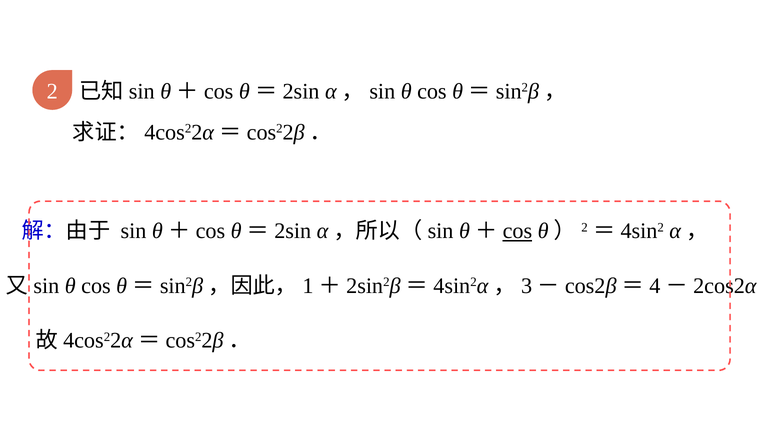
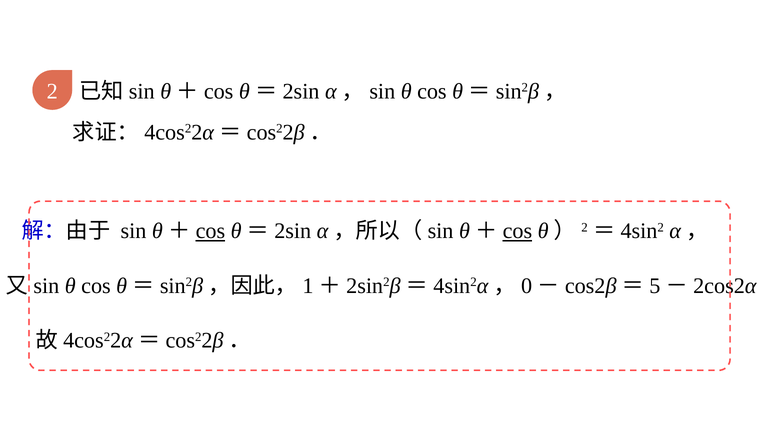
cos underline: none -> present (210, 231)
3: 3 -> 0 (527, 286)
4: 4 -> 5 (655, 286)
